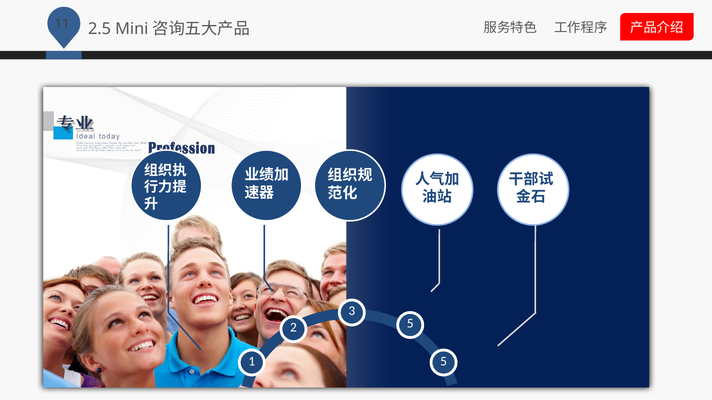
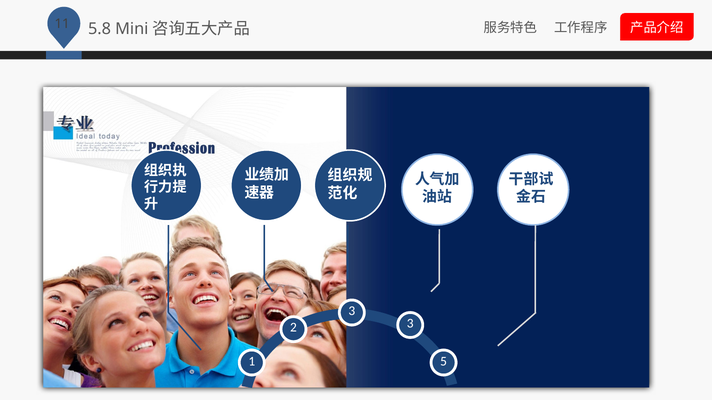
2.5: 2.5 -> 5.8 (100, 29)
2 5: 5 -> 3 (410, 324)
